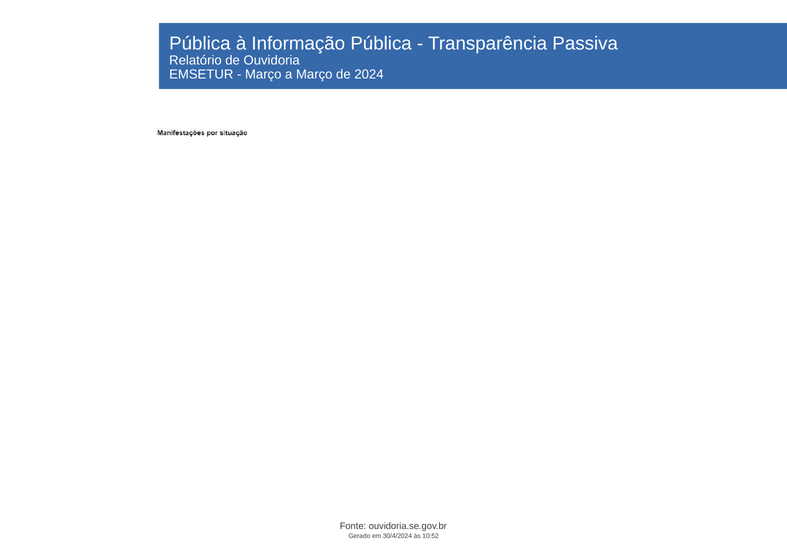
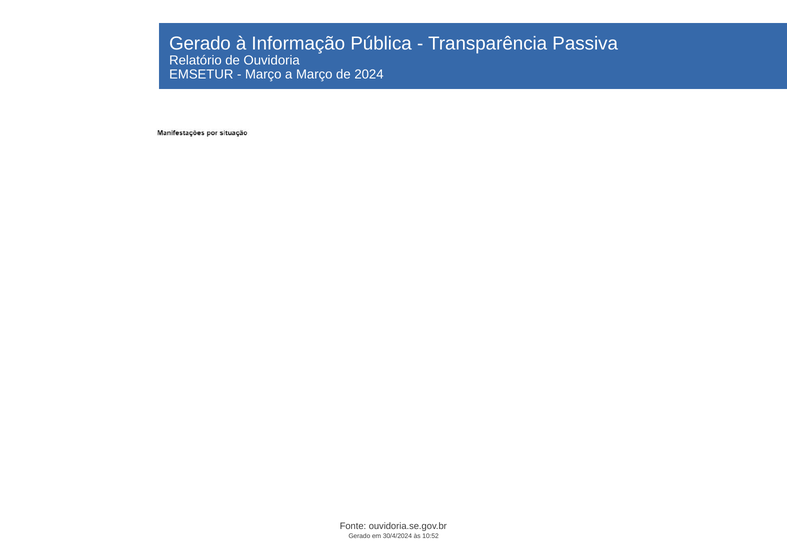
Pública: Pública -> Gerado (200, 43)
